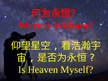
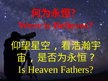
William: William -> Believes (73, 25)
Myself: Myself -> Fathers (77, 70)
